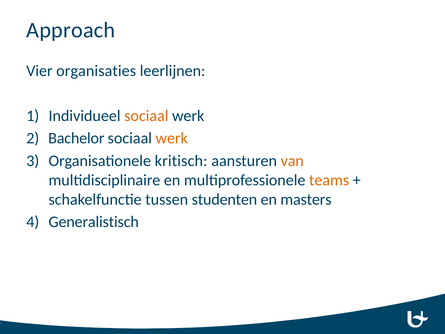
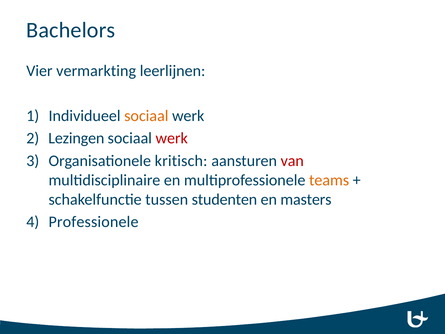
Approach: Approach -> Bachelors (71, 30)
organisaties: organisaties -> vermarkting (96, 71)
Bachelor: Bachelor -> Lezingen (76, 138)
werk colour: orange -> red (172, 138)
van colour: orange -> red (292, 161)
Generalistisch: Generalistisch -> Professionele (94, 222)
